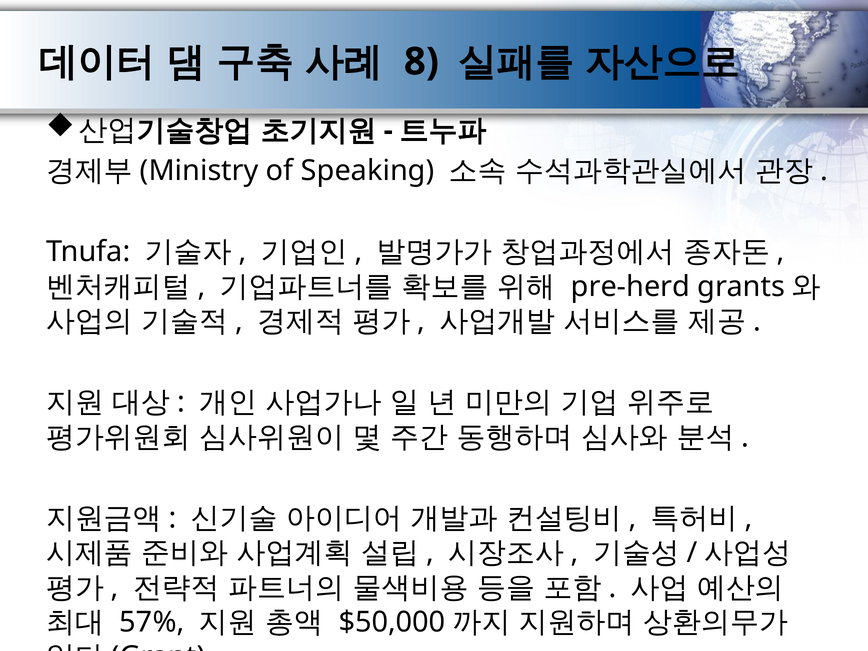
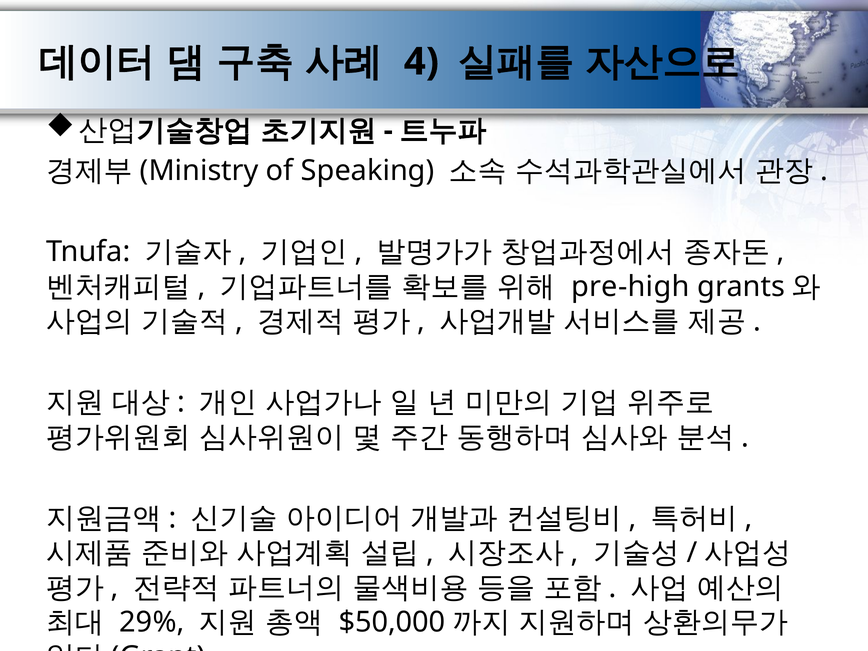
8: 8 -> 4 (421, 62)
pre-herd: pre-herd -> pre-high (630, 287)
57%: 57% -> 29% (152, 622)
